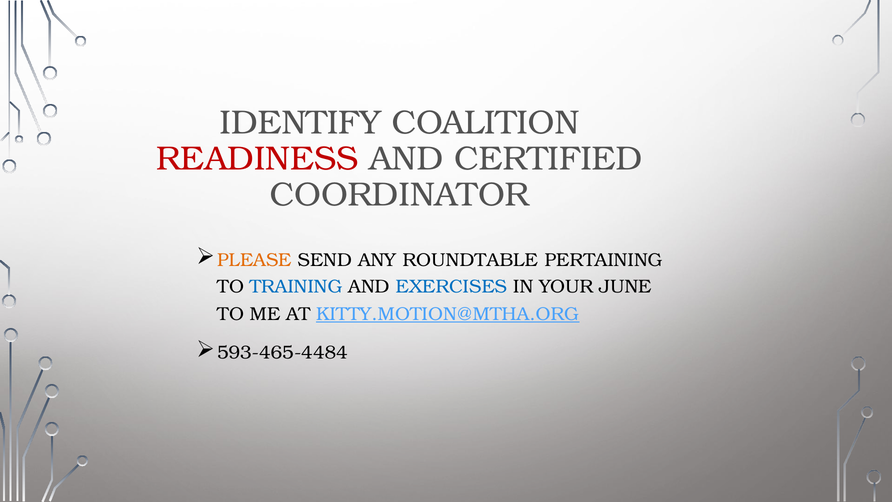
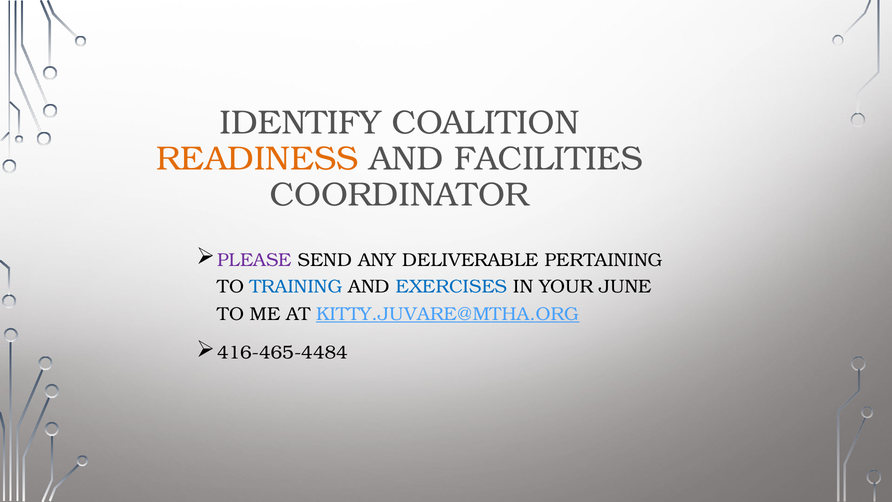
READINESS colour: red -> orange (257, 159)
CERTIFIED: CERTIFIED -> FACILITIES (548, 159)
PLEASE colour: orange -> purple (255, 260)
ROUNDTABLE: ROUNDTABLE -> DELIVERABLE (471, 260)
KITTY.MOTION@MTHA.ORG: KITTY.MOTION@MTHA.ORG -> KITTY.JUVARE@MTHA.ORG (448, 314)
593-465-4484: 593-465-4484 -> 416-465-4484 (282, 353)
